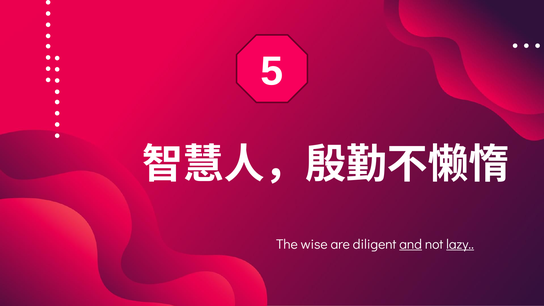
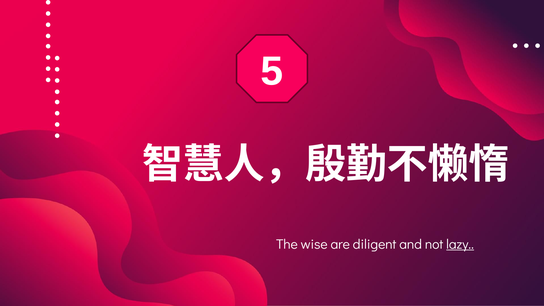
and underline: present -> none (411, 244)
